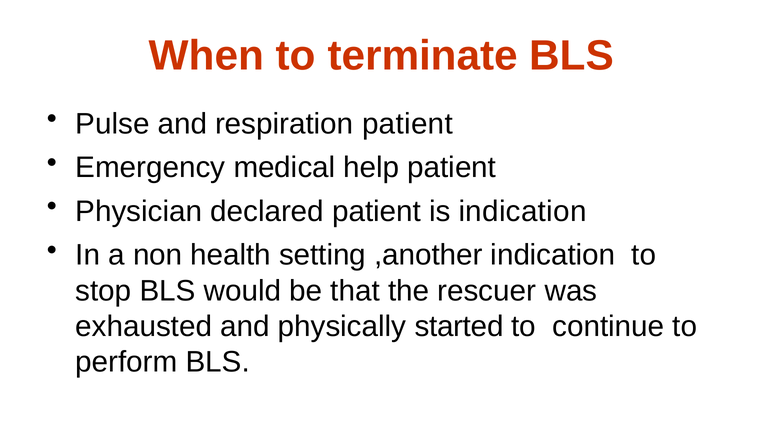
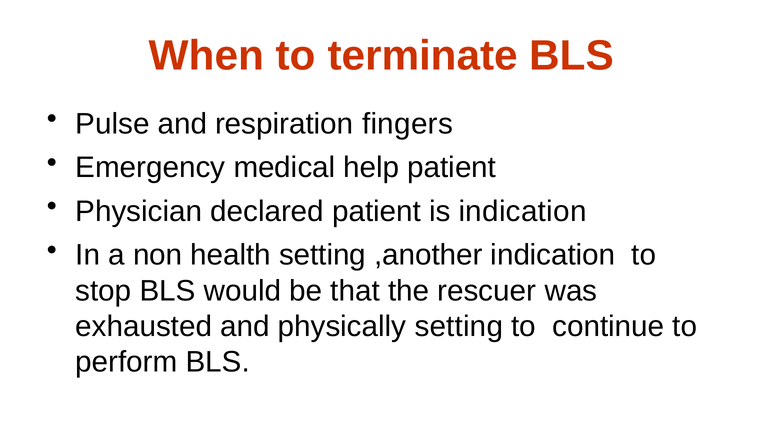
respiration patient: patient -> fingers (407, 124)
physically started: started -> setting (459, 326)
